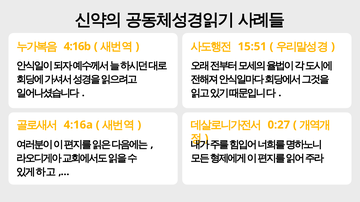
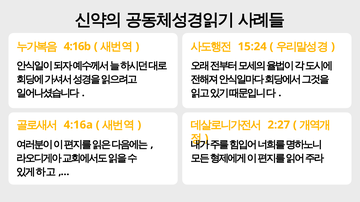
15:51: 15:51 -> 15:24 (252, 47)
0:27: 0:27 -> 2:27 (279, 125)
